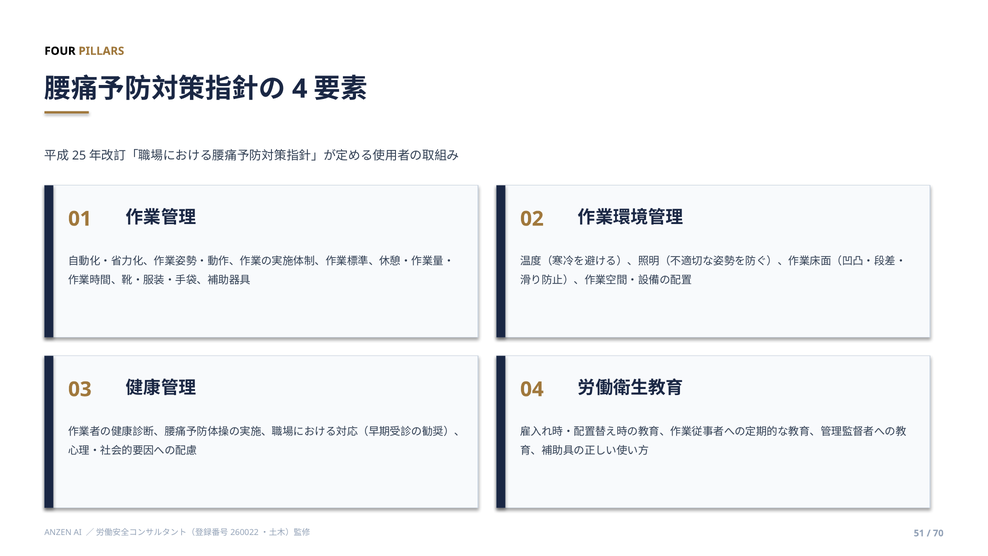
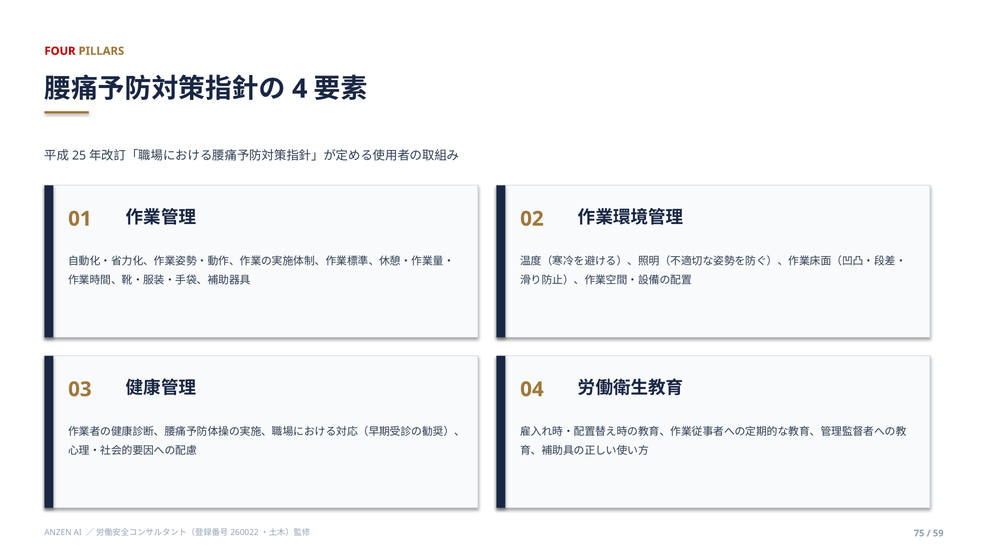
FOUR colour: black -> red (60, 51)
51: 51 -> 75 (919, 533)
70: 70 -> 59 (938, 533)
